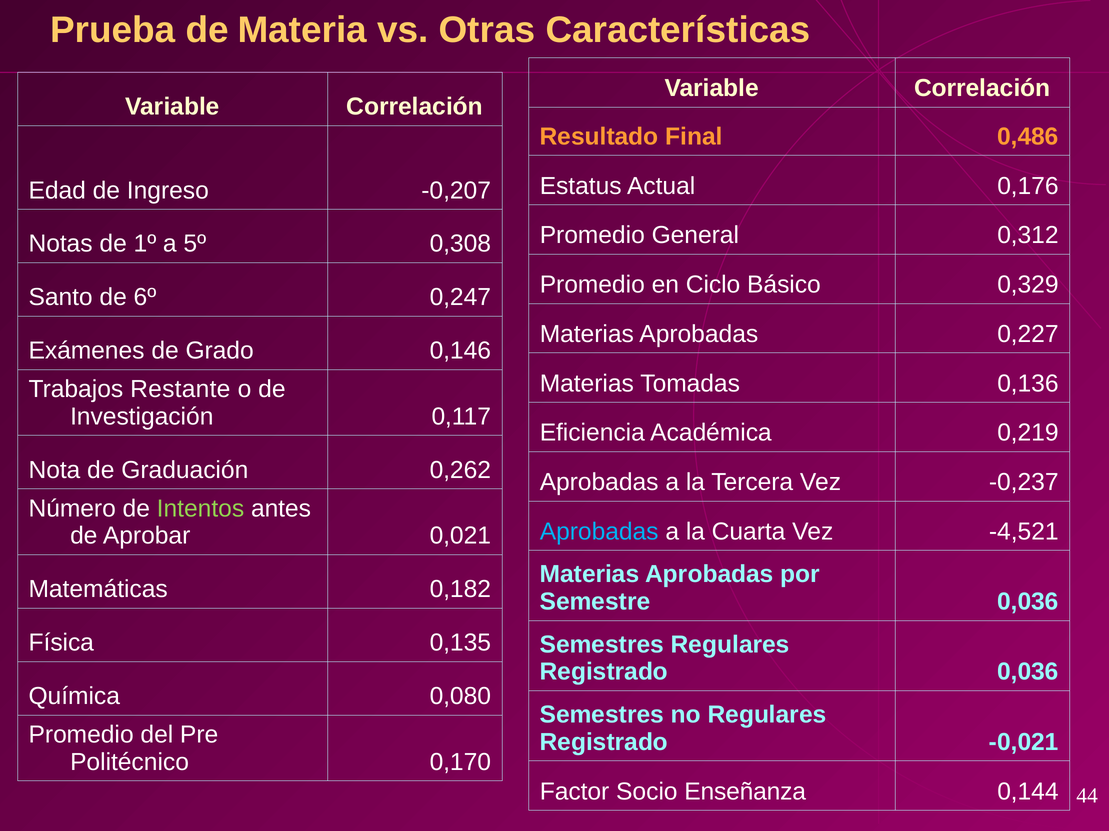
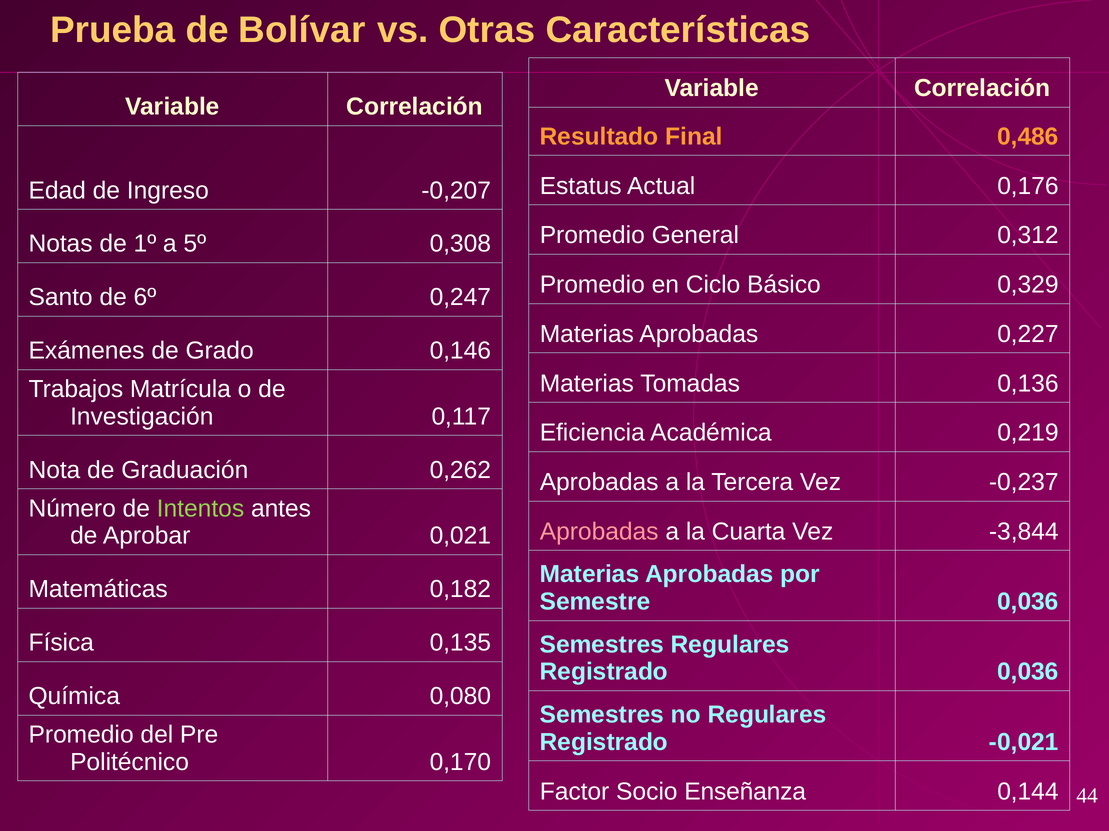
Materia: Materia -> Bolívar (302, 30)
Restante: Restante -> Matrícula (180, 390)
Aprobadas colour: light blue -> pink (599, 532)
-4,521: -4,521 -> -3,844 (1024, 532)
